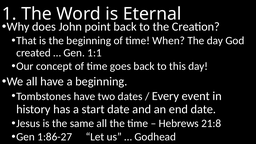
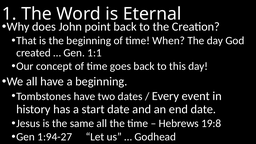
21:8: 21:8 -> 19:8 (211, 123)
1:86-27: 1:86-27 -> 1:94-27 (55, 137)
